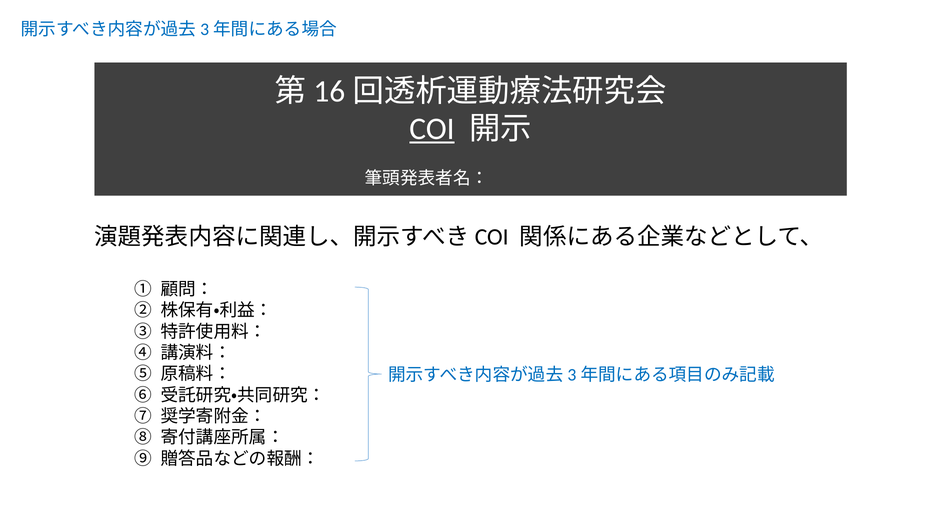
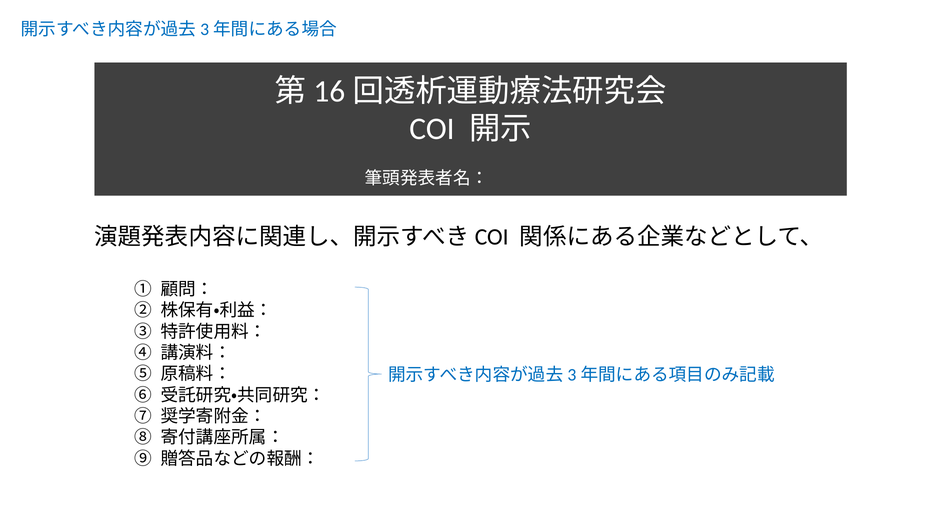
COI underline: present -> none (432, 129)
